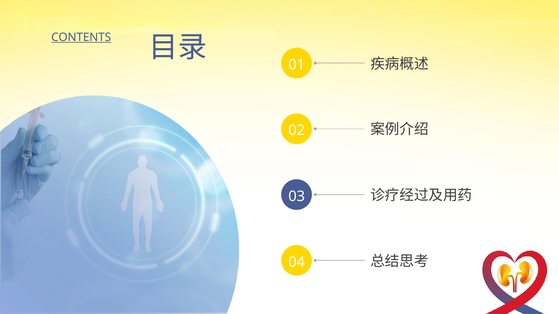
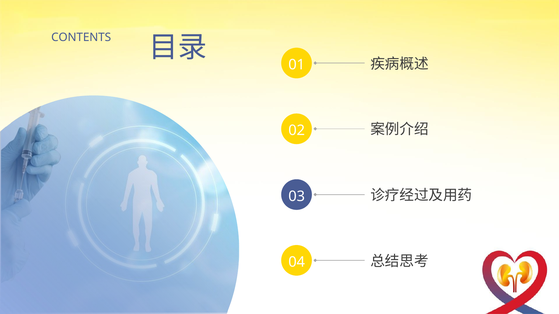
CONTENTS underline: present -> none (81, 38)
